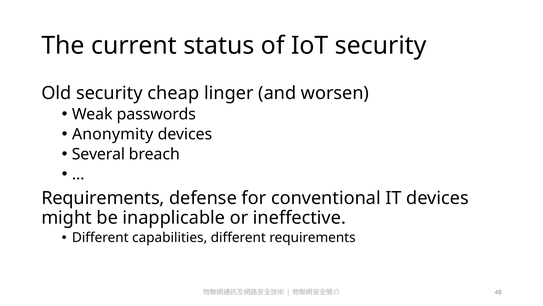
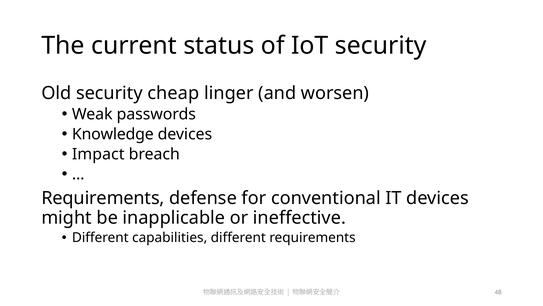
Anonymity: Anonymity -> Knowledge (113, 134)
Several: Several -> Impact (98, 154)
